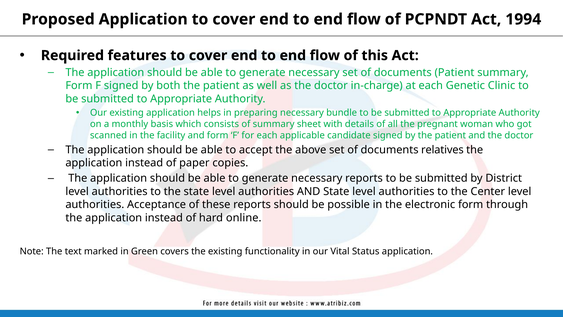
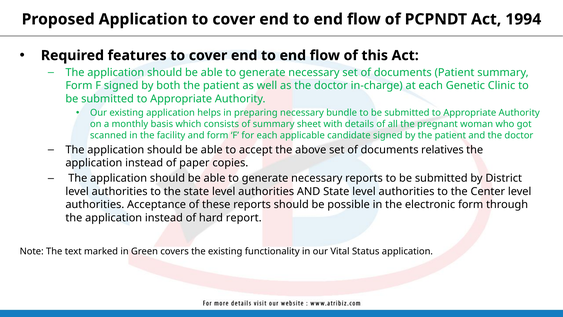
online: online -> report (244, 218)
